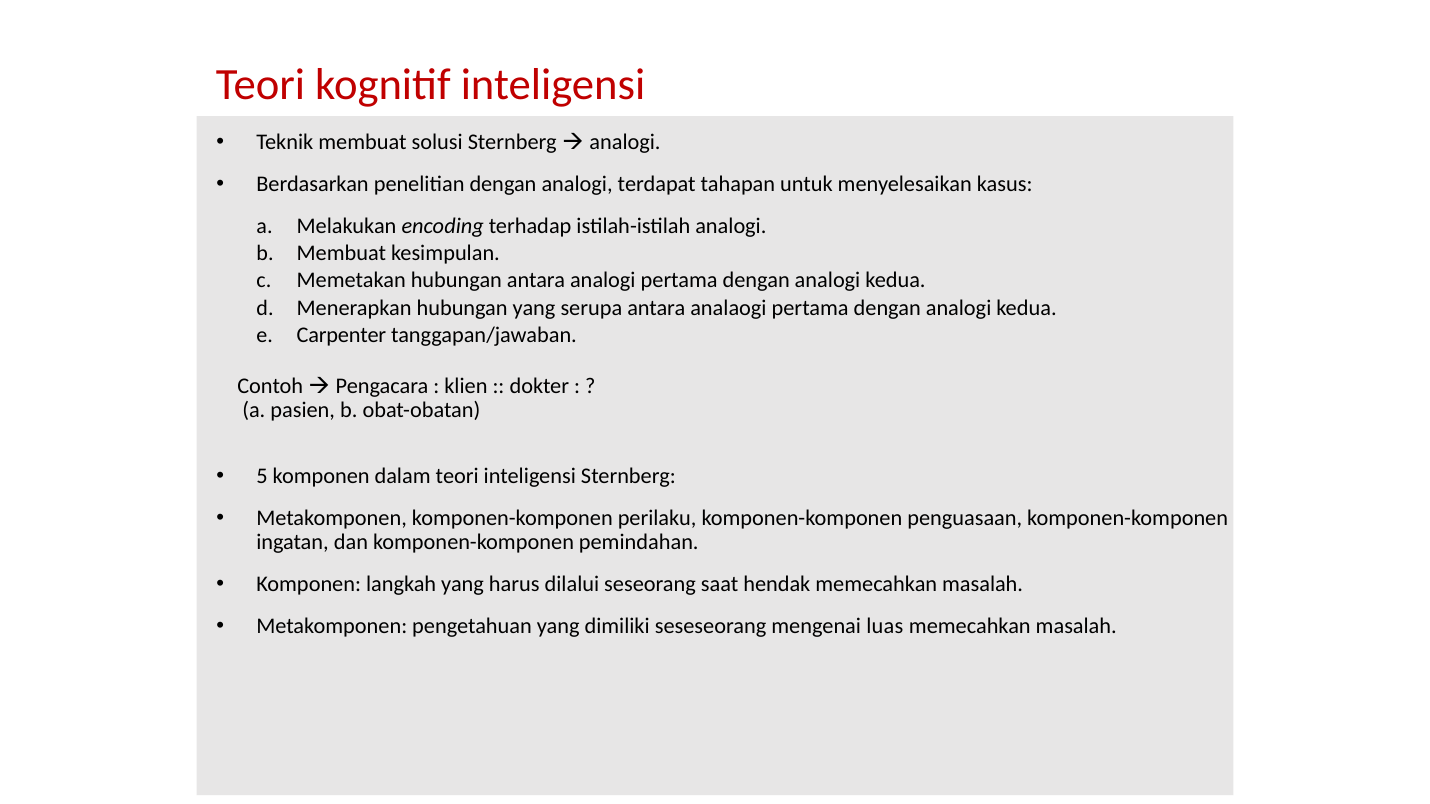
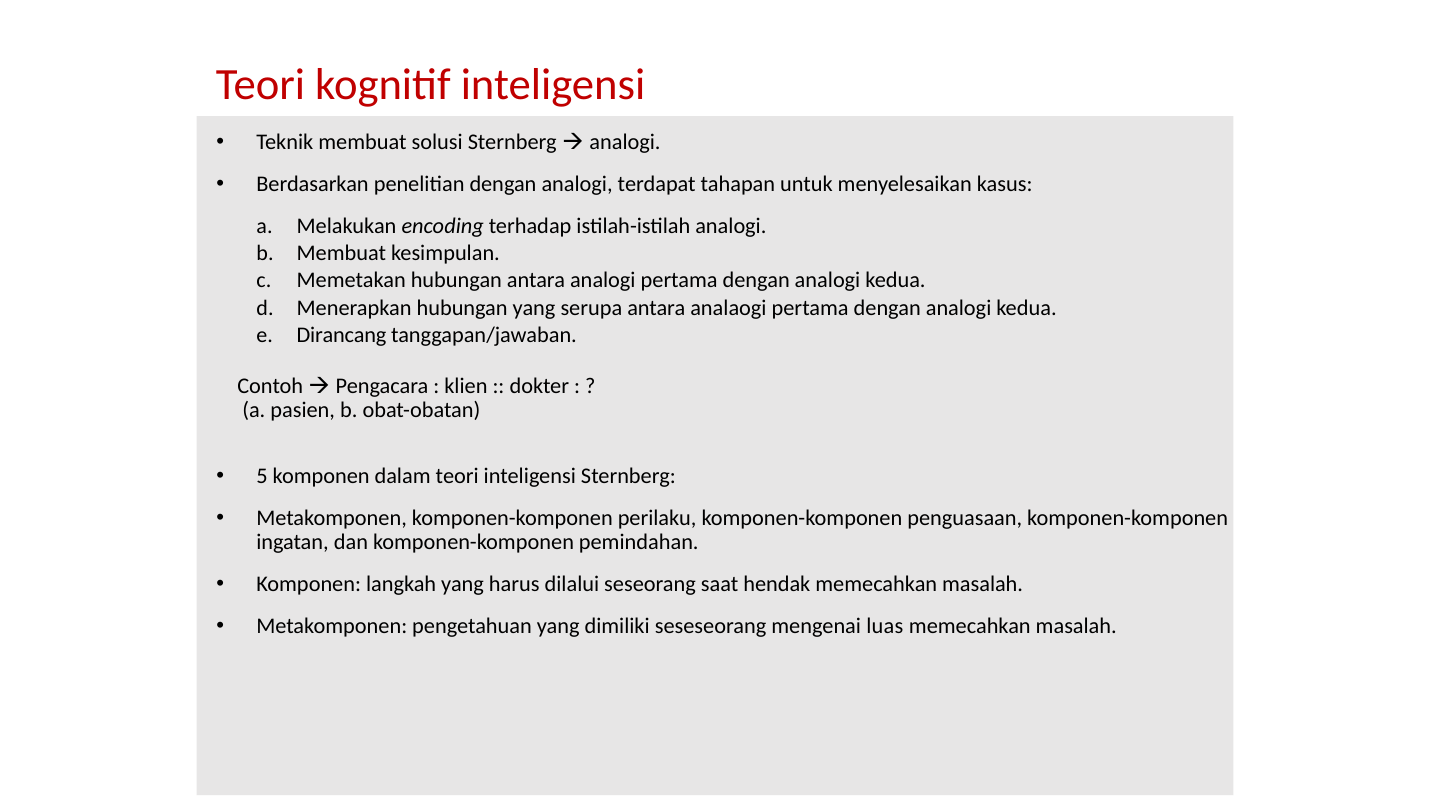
Carpenter: Carpenter -> Dirancang (341, 335)
